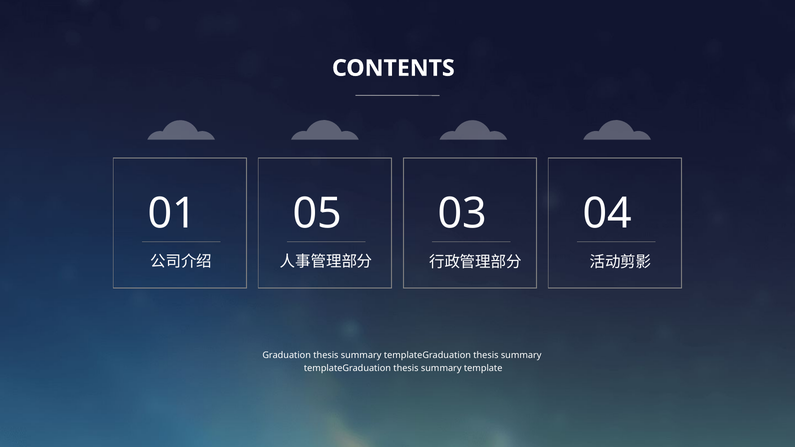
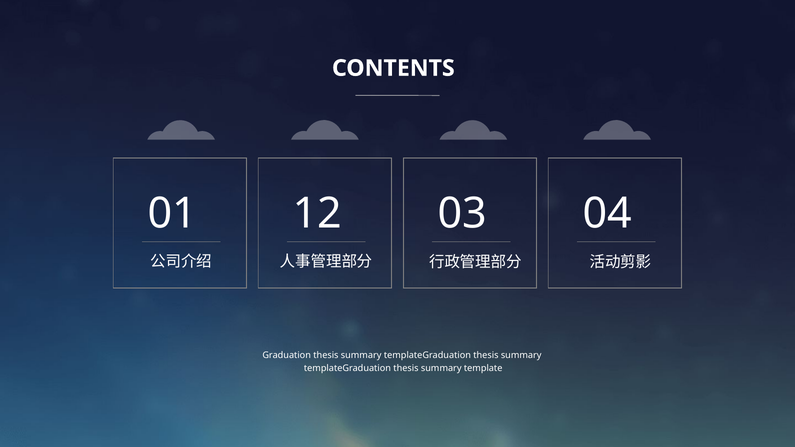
05: 05 -> 12 (317, 214)
